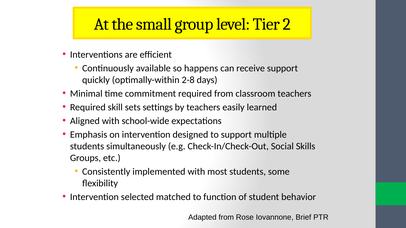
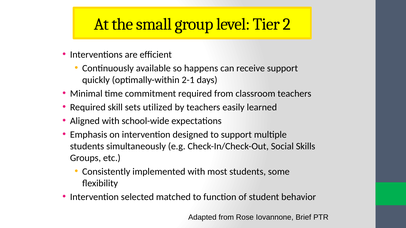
2-8: 2-8 -> 2-1 (188, 80)
settings: settings -> utilized (158, 107)
